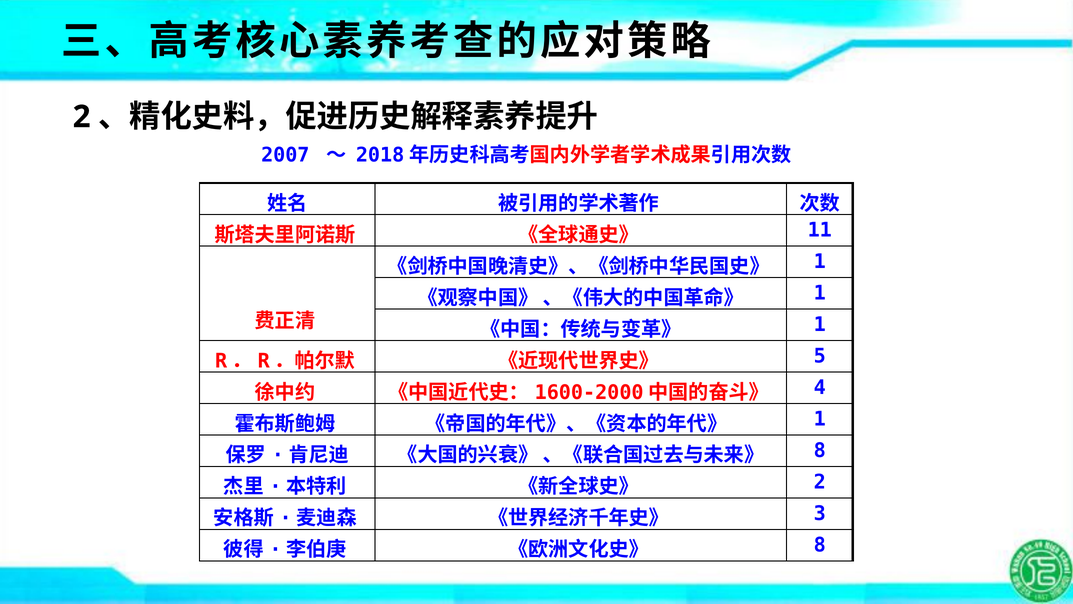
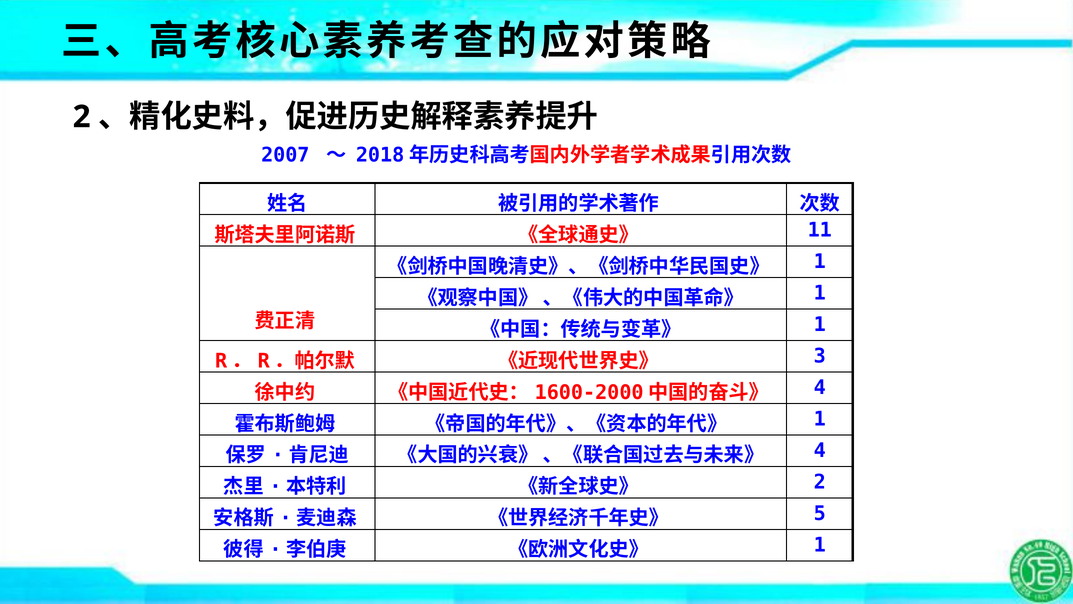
5: 5 -> 3 (820, 356)
8: 8 -> 4 (820, 450)
3: 3 -> 5 (820, 513)
8: 8 -> 1 (820, 545)
